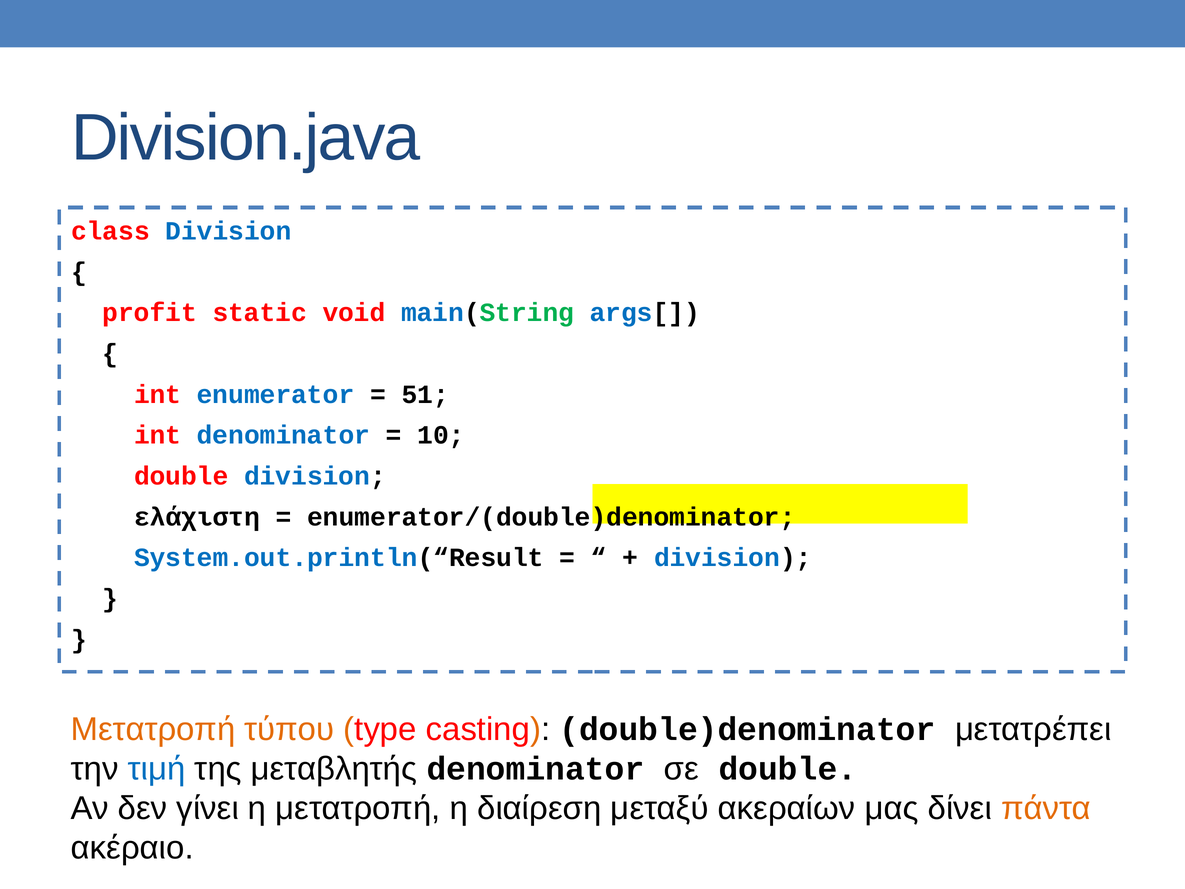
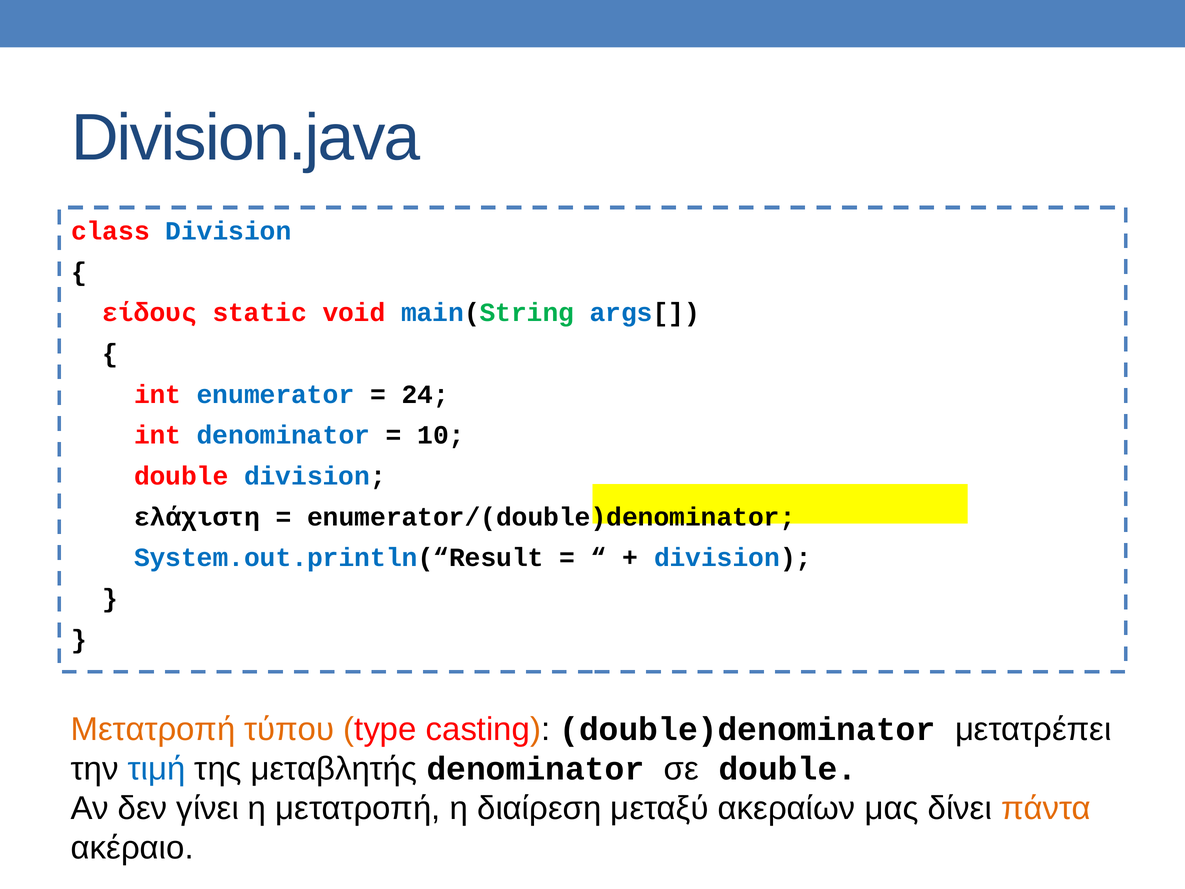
profit: profit -> είδους (150, 313)
51: 51 -> 24 (425, 394)
